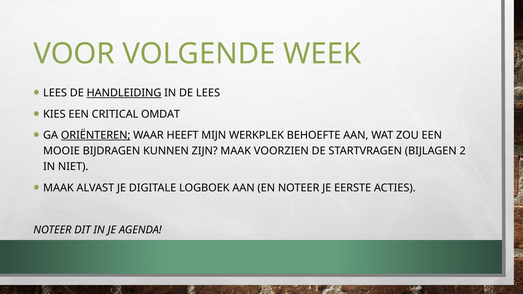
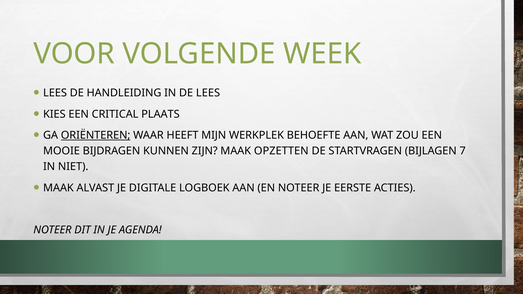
HANDLEIDING underline: present -> none (124, 93)
OMDAT: OMDAT -> PLAATS (160, 114)
VOORZIEN: VOORZIEN -> OPZETTEN (281, 151)
2: 2 -> 7 (463, 151)
